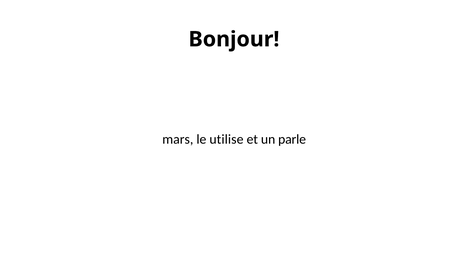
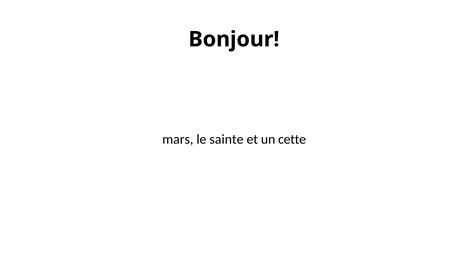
utilise: utilise -> sainte (226, 139)
parle: parle -> cette (292, 139)
